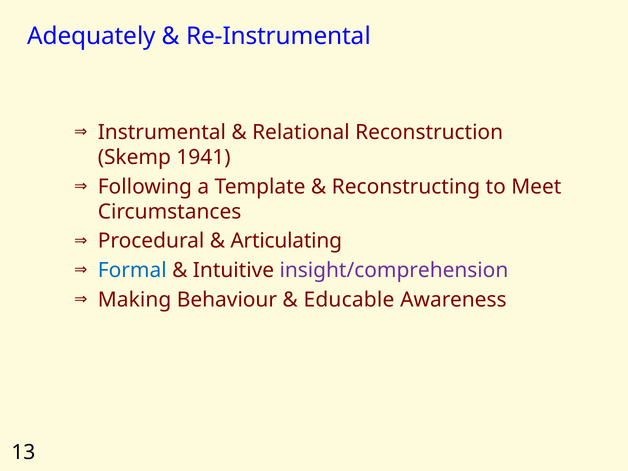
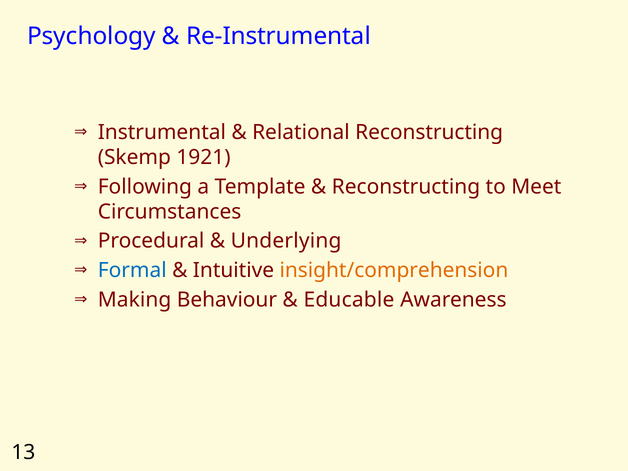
Adequately: Adequately -> Psychology (91, 36)
Relational Reconstruction: Reconstruction -> Reconstructing (429, 132)
1941: 1941 -> 1921 (203, 157)
Articulating: Articulating -> Underlying (286, 241)
insight/comprehension colour: purple -> orange (394, 270)
